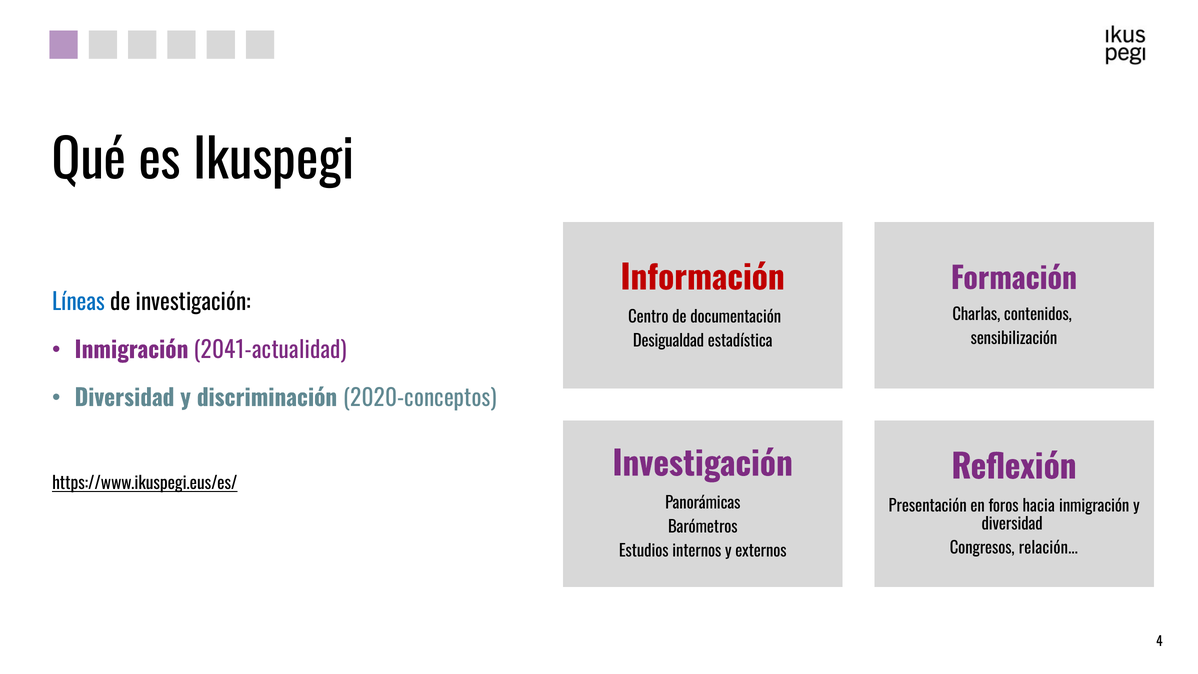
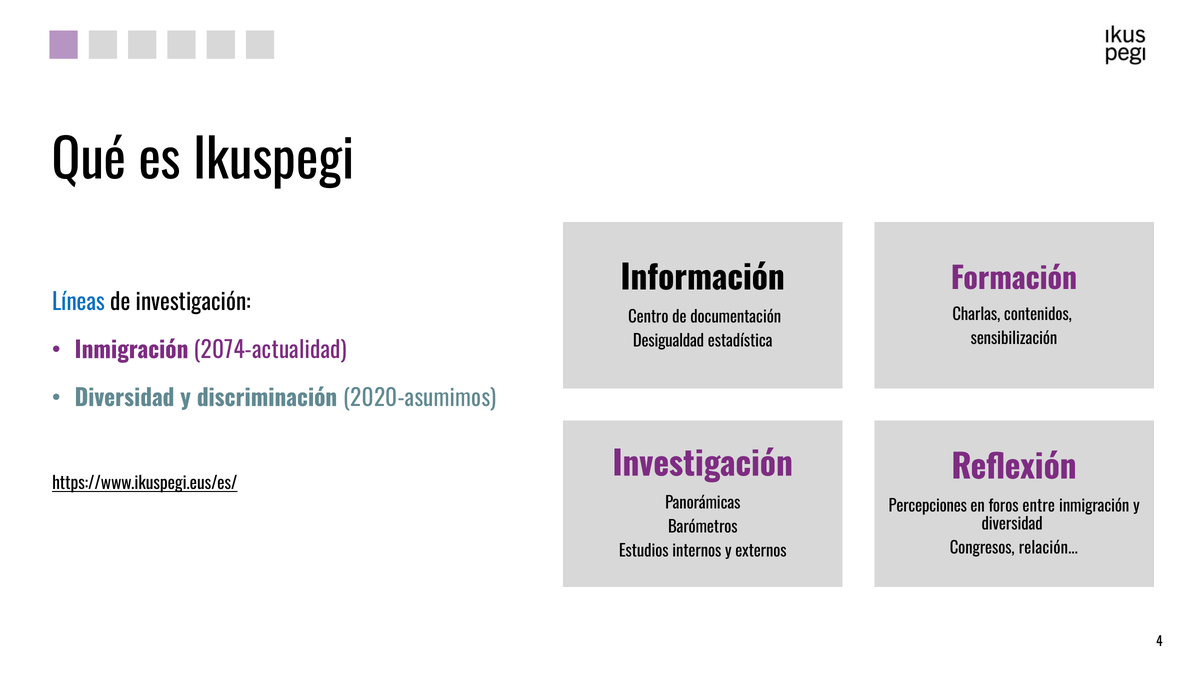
Información colour: red -> black (703, 278)
2041-actualidad: 2041-actualidad -> 2074-actualidad (270, 350)
2020-conceptos: 2020-conceptos -> 2020-asumimos (420, 398)
Presentación: Presentación -> Percepciones (928, 506)
hacia: hacia -> entre (1039, 506)
